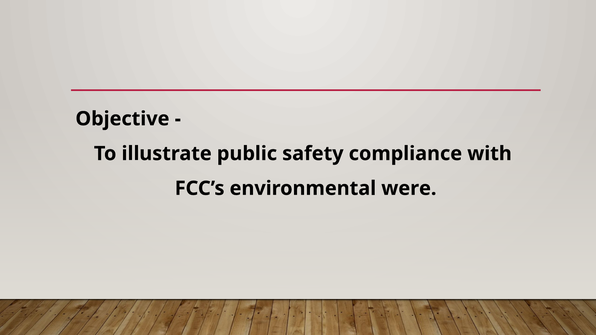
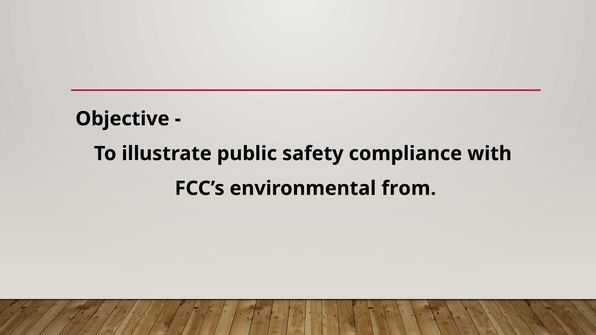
were: were -> from (409, 189)
